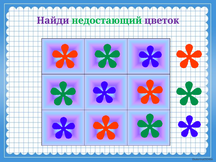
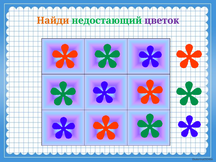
Найди colour: purple -> orange (53, 21)
